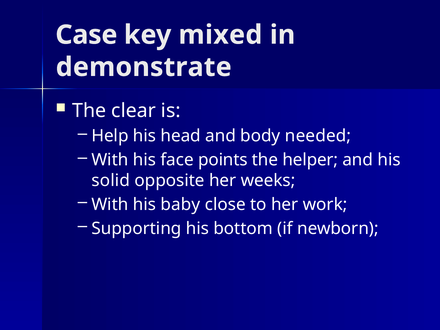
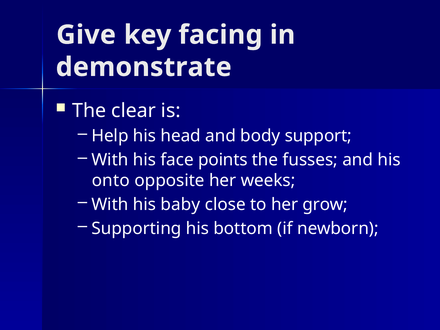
Case: Case -> Give (86, 35)
mixed: mixed -> facing (220, 35)
needed: needed -> support (318, 136)
helper: helper -> fusses (310, 160)
solid: solid -> onto (111, 180)
work: work -> grow (325, 204)
